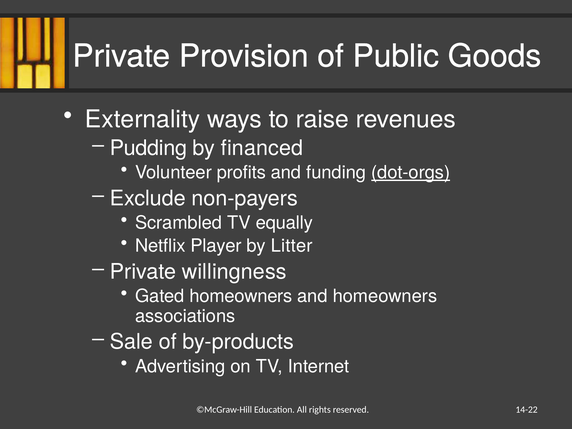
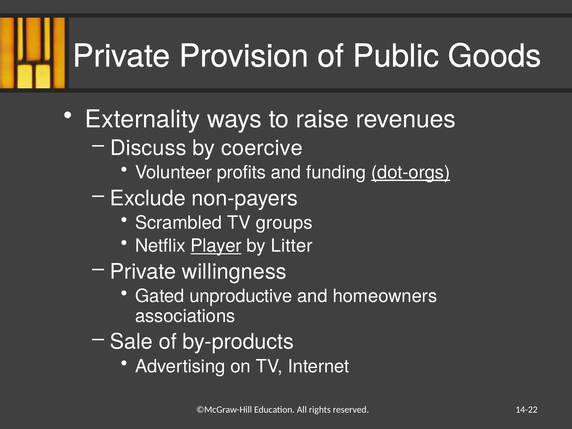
Pudding: Pudding -> Discuss (148, 148)
financed: financed -> coercive (262, 148)
equally: equally -> groups (284, 223)
Player underline: none -> present (216, 246)
Gated homeowners: homeowners -> unproductive (241, 296)
